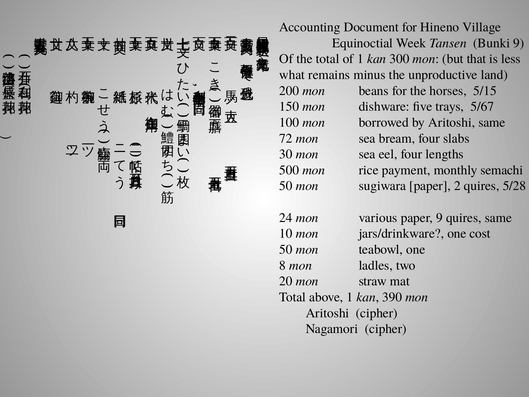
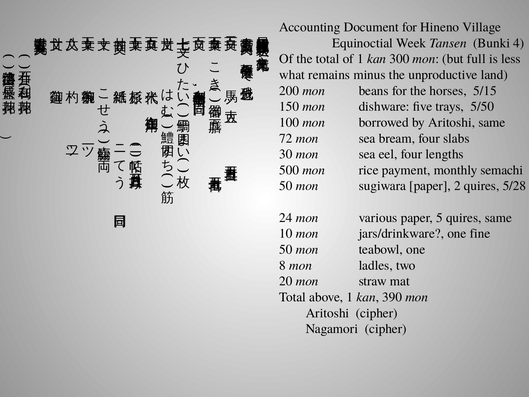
Bunki 9: 9 -> 4 (519, 43)
that: that -> full (476, 59)
5/67: 5/67 -> 5/50 (482, 106)
paper 9: 9 -> 5 (439, 218)
cost: cost -> fine (480, 233)
